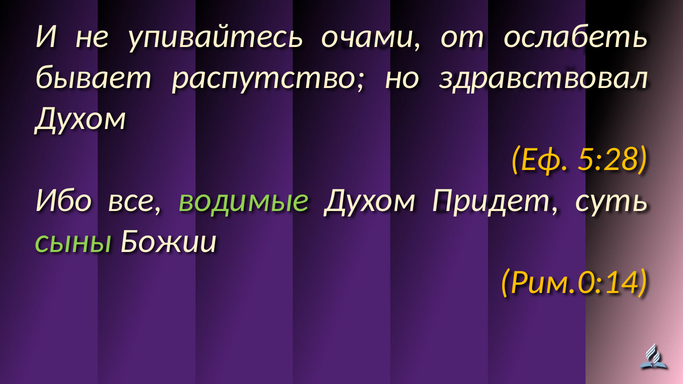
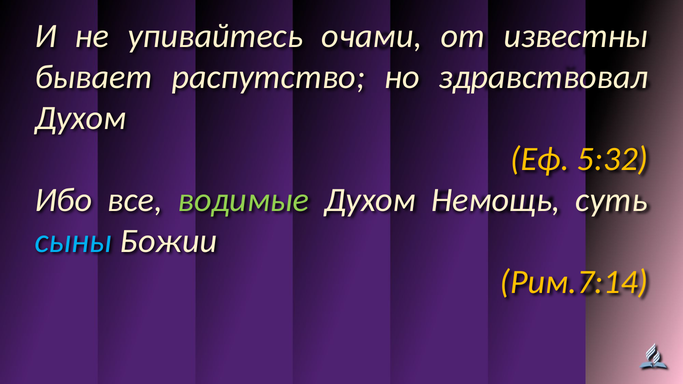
ослабеть: ослабеть -> известны (576, 36)
5:28: 5:28 -> 5:32 (613, 159)
Придет: Придет -> Немощь (496, 200)
сыны colour: light green -> light blue (73, 241)
Рим.0:14: Рим.0:14 -> Рим.7:14 (574, 282)
